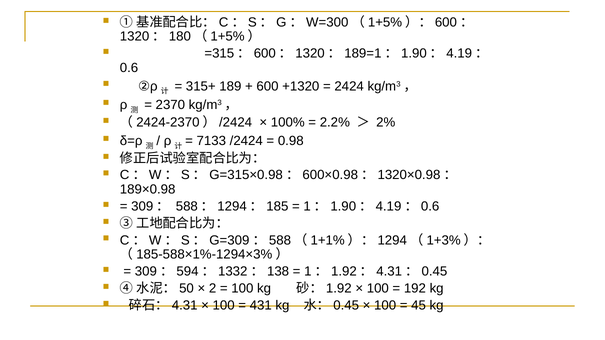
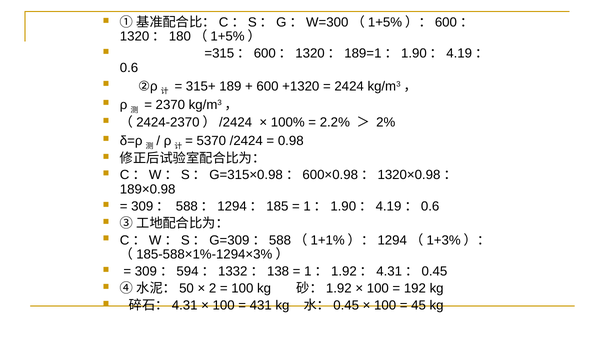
7133: 7133 -> 5370 (211, 141)
